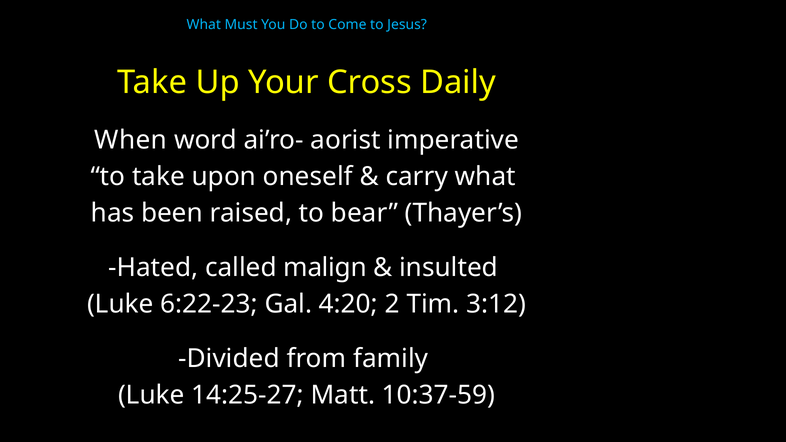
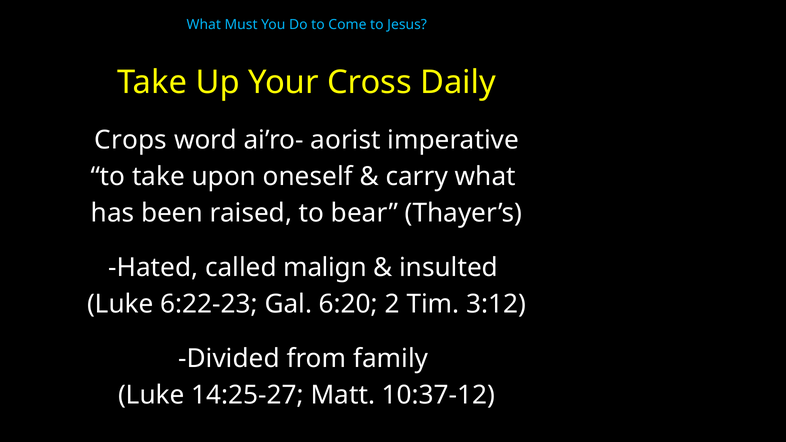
When: When -> Crops (131, 140)
4:20: 4:20 -> 6:20 (348, 304)
10:37-59: 10:37-59 -> 10:37-12 (439, 395)
